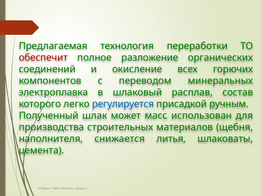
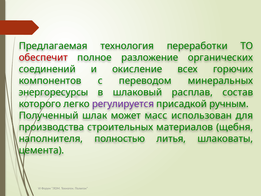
электроплавка: электроплавка -> энергоресурсы (53, 92)
регулируется colour: blue -> purple (123, 104)
снижается: снижается -> полностью (120, 139)
